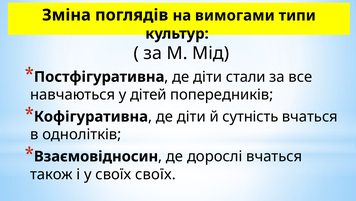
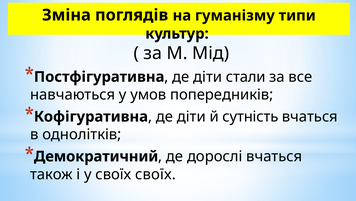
вимогами: вимогами -> гуманізму (235, 16)
дітей: дітей -> умов (148, 94)
Взаємовідносин: Взаємовідносин -> Демократичний (96, 156)
